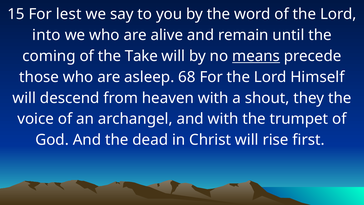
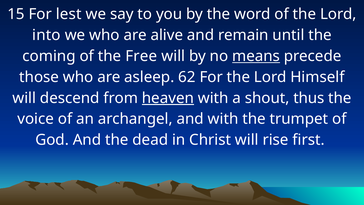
Take: Take -> Free (141, 56)
68: 68 -> 62 (187, 77)
heaven underline: none -> present (168, 98)
they: they -> thus (309, 98)
